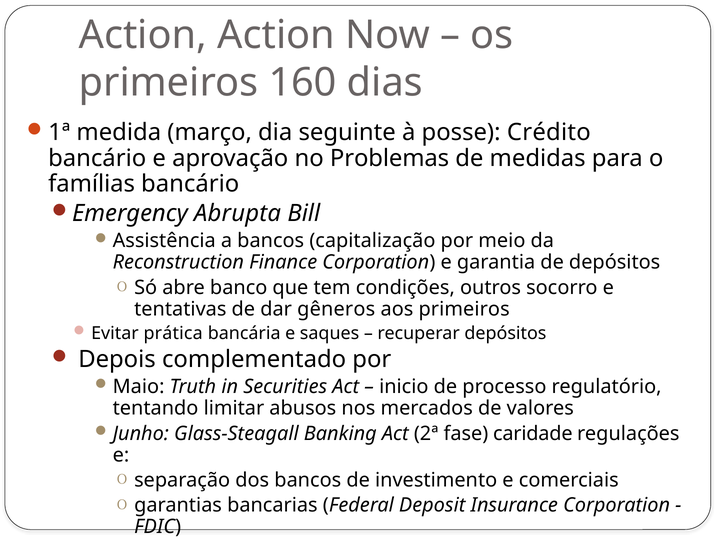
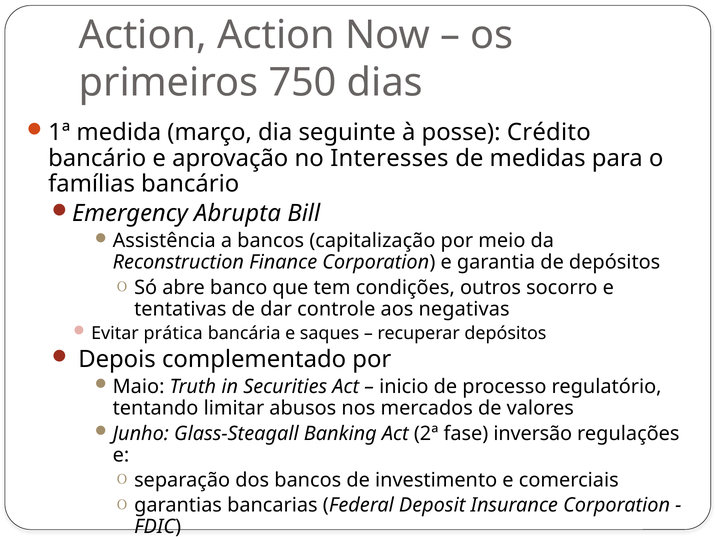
160: 160 -> 750 (303, 83)
Problemas: Problemas -> Interesses (389, 158)
gêneros: gêneros -> controle (336, 309)
aos primeiros: primeiros -> negativas (464, 309)
caridade: caridade -> inversão (533, 434)
